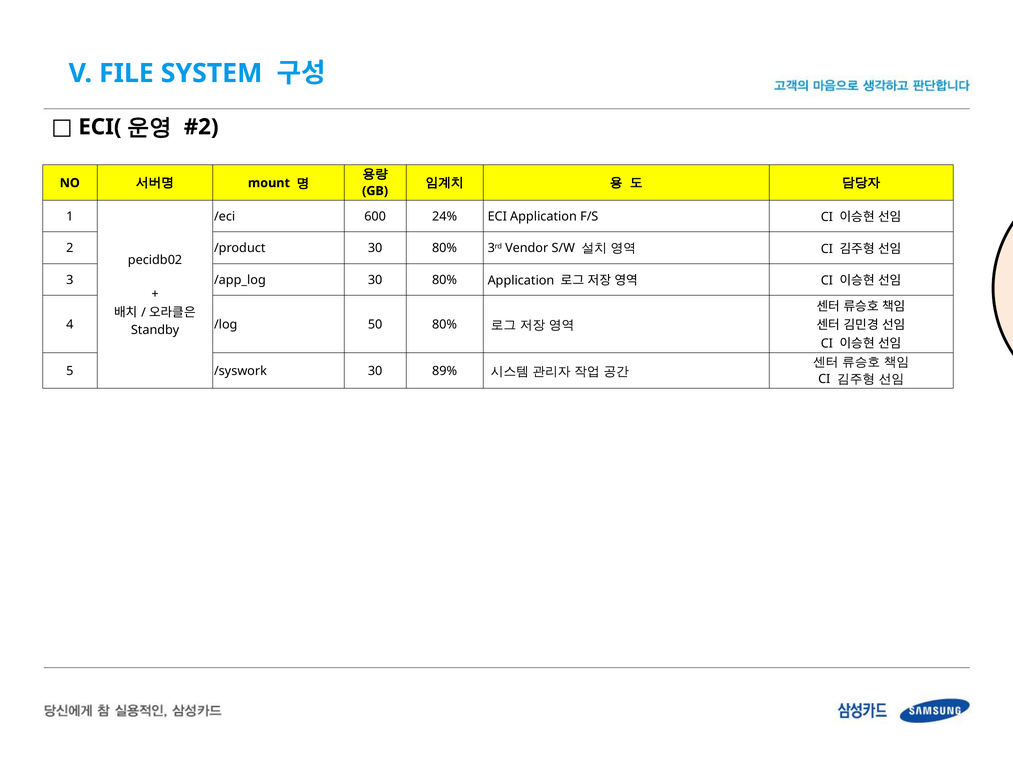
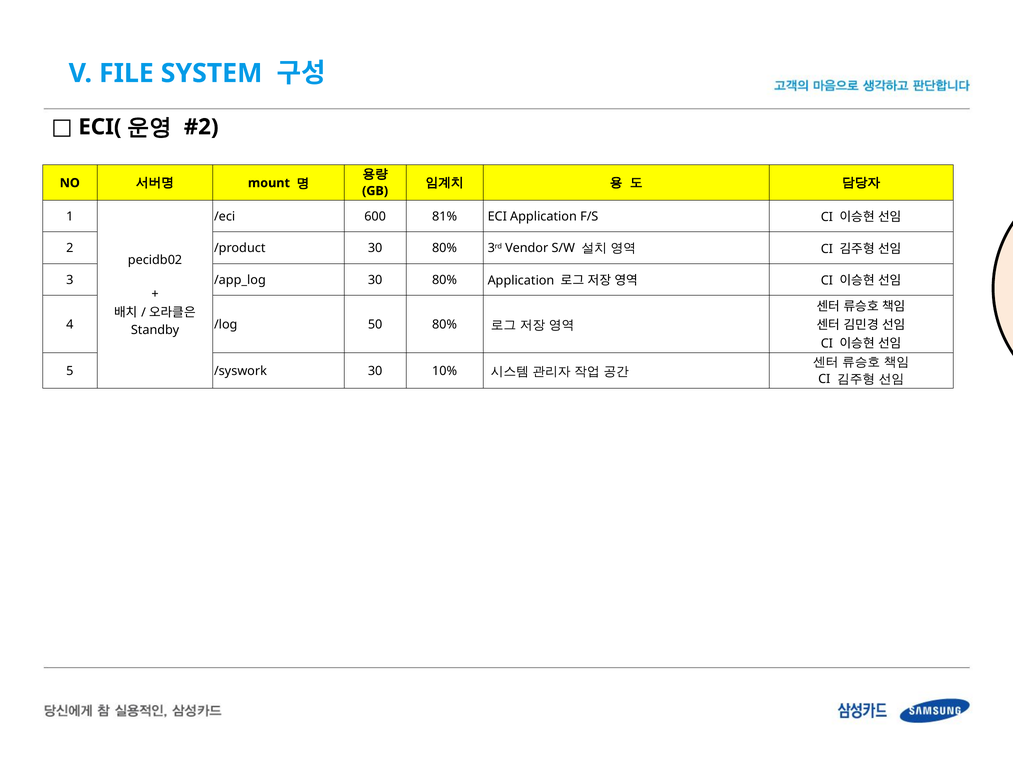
24%: 24% -> 81% (445, 217)
89%: 89% -> 10% (445, 371)
